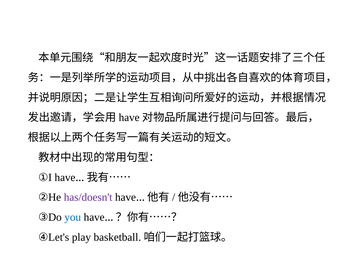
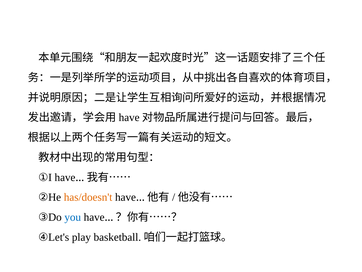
has/doesn't colour: purple -> orange (88, 197)
